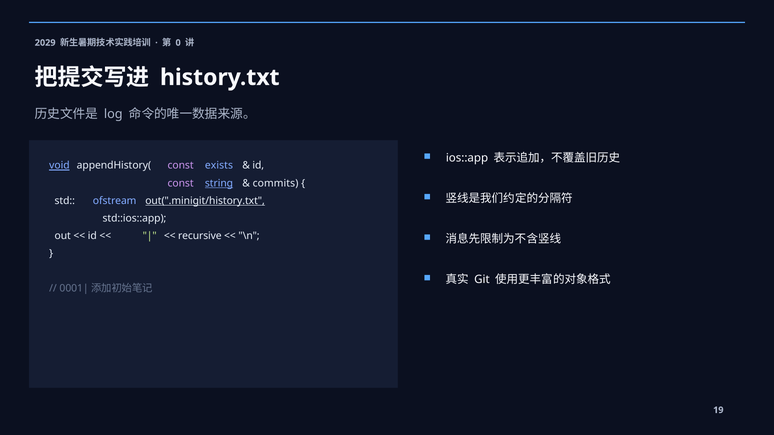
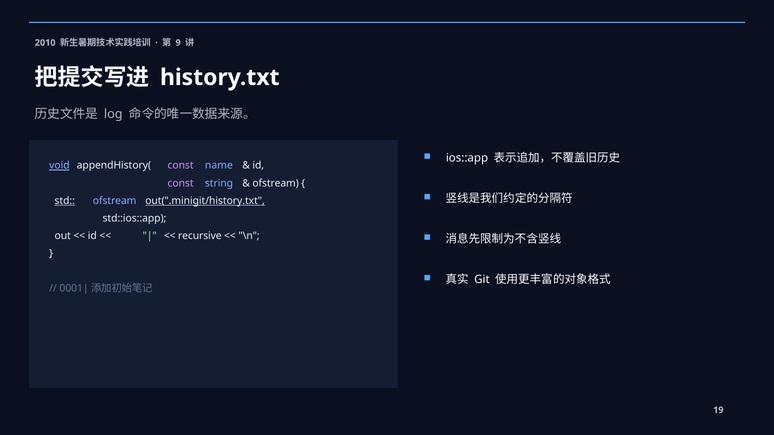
2029: 2029 -> 2010 (45, 43)
0: 0 -> 9 (178, 43)
exists: exists -> name (219, 166)
string underline: present -> none (219, 183)
commits: commits -> ofstream (276, 183)
std underline: none -> present (65, 201)
